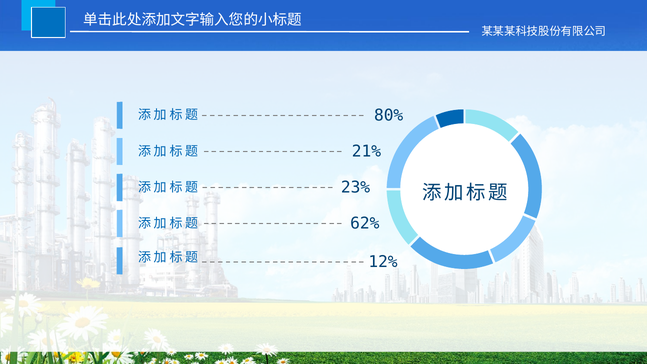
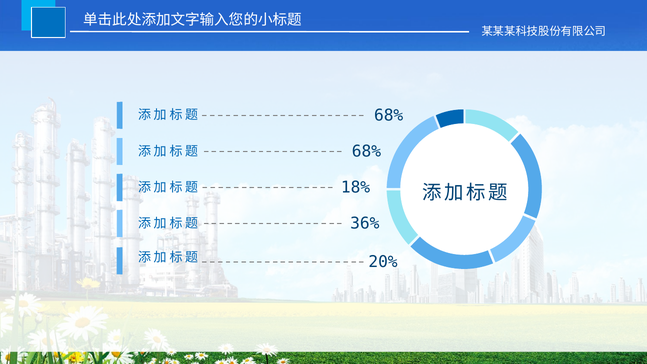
80%: 80% -> 68% (389, 115)
21%: 21% -> 68% (366, 151)
23%: 23% -> 18% (356, 187)
62%: 62% -> 36% (365, 223)
12%: 12% -> 20% (383, 262)
